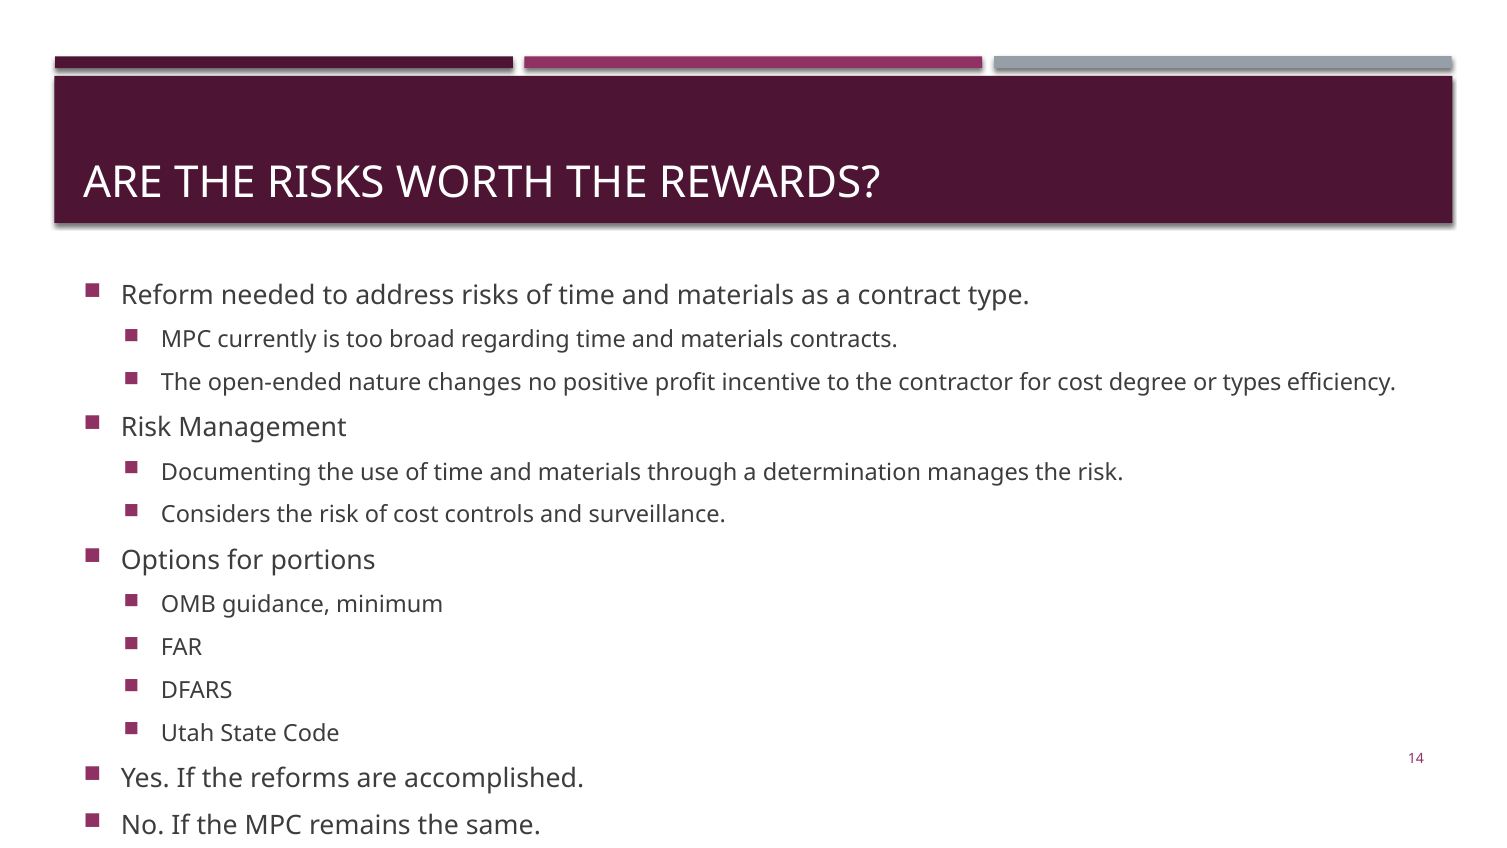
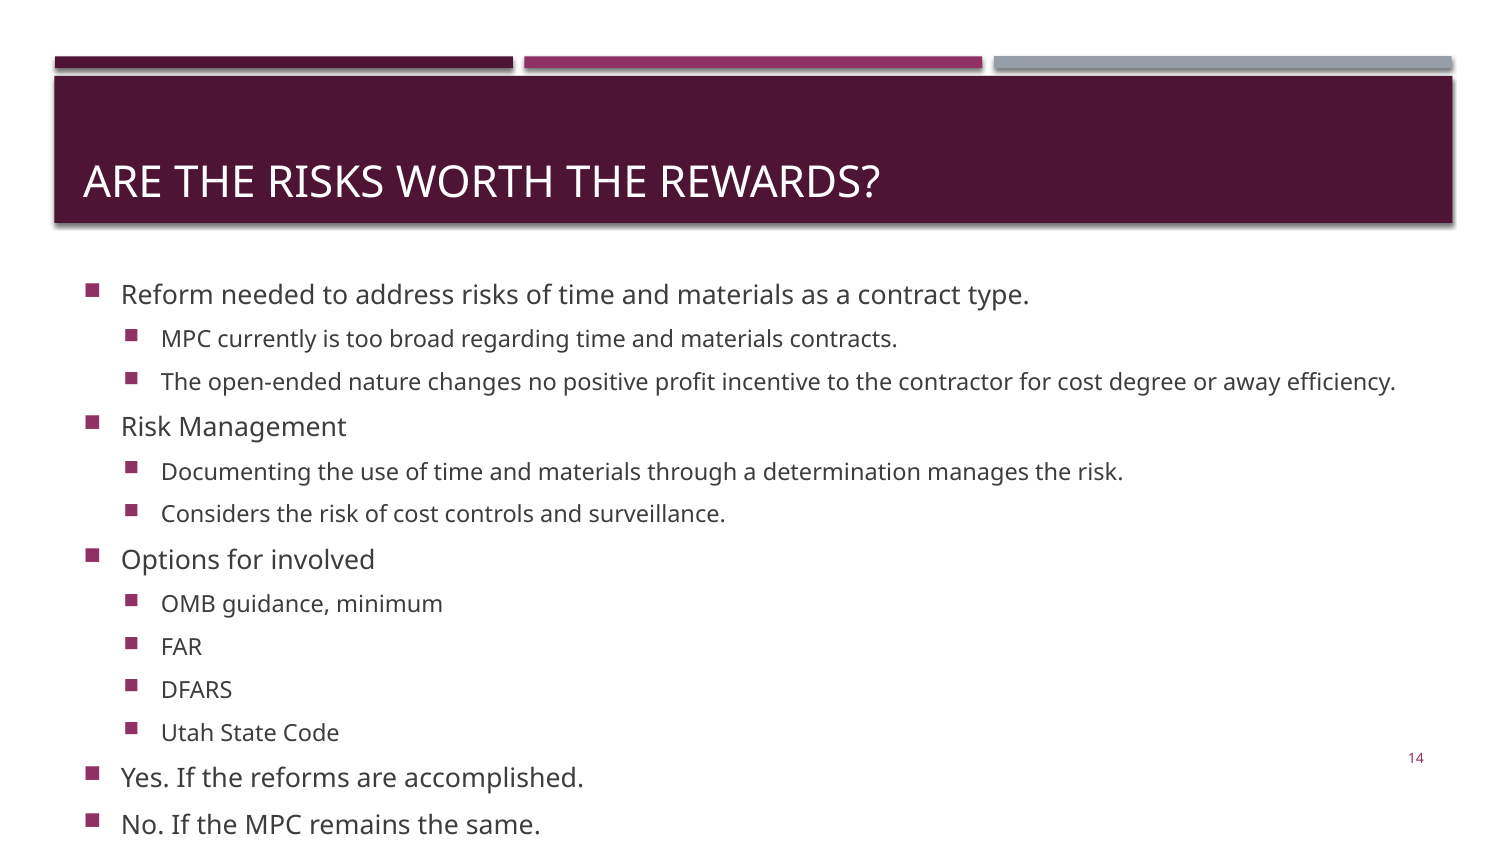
types: types -> away (1252, 382)
portions: portions -> involved (323, 560)
